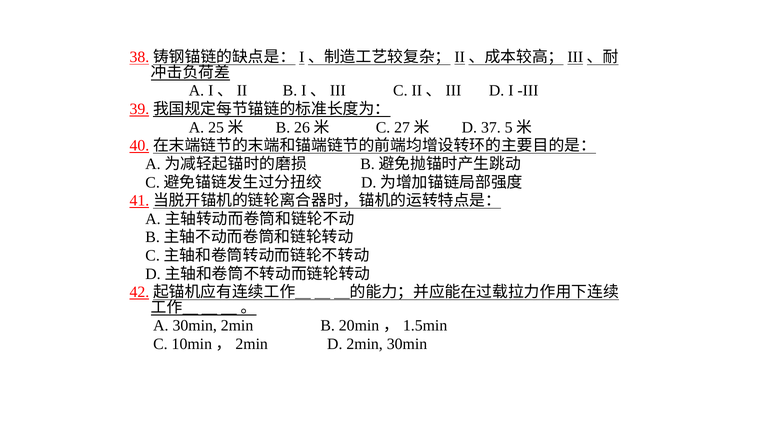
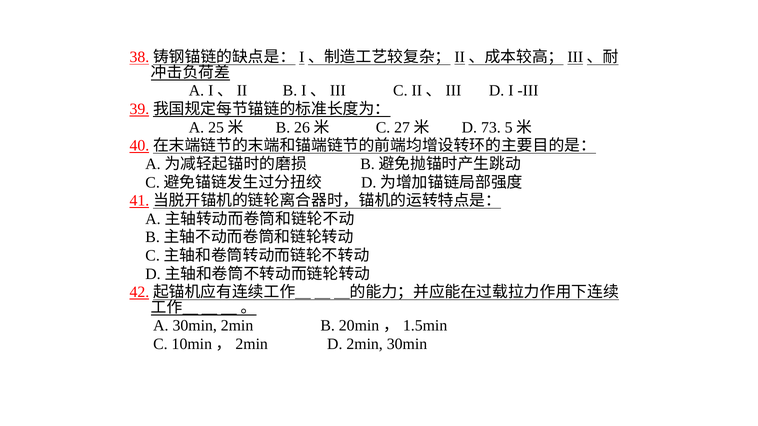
37: 37 -> 73 (491, 127)
